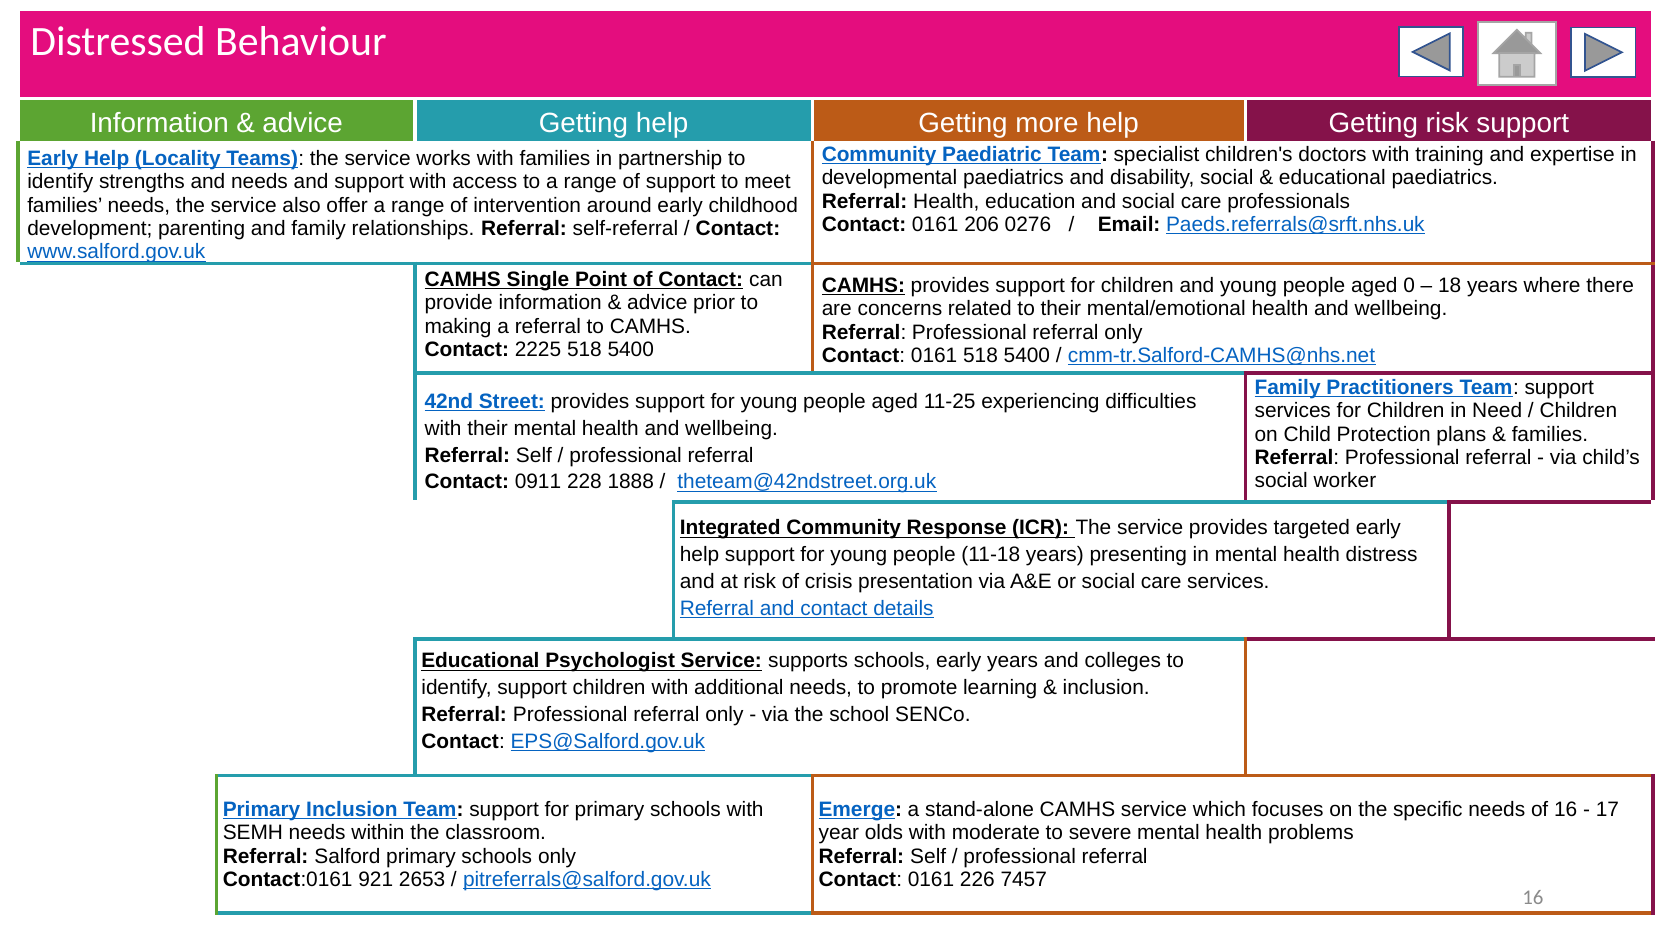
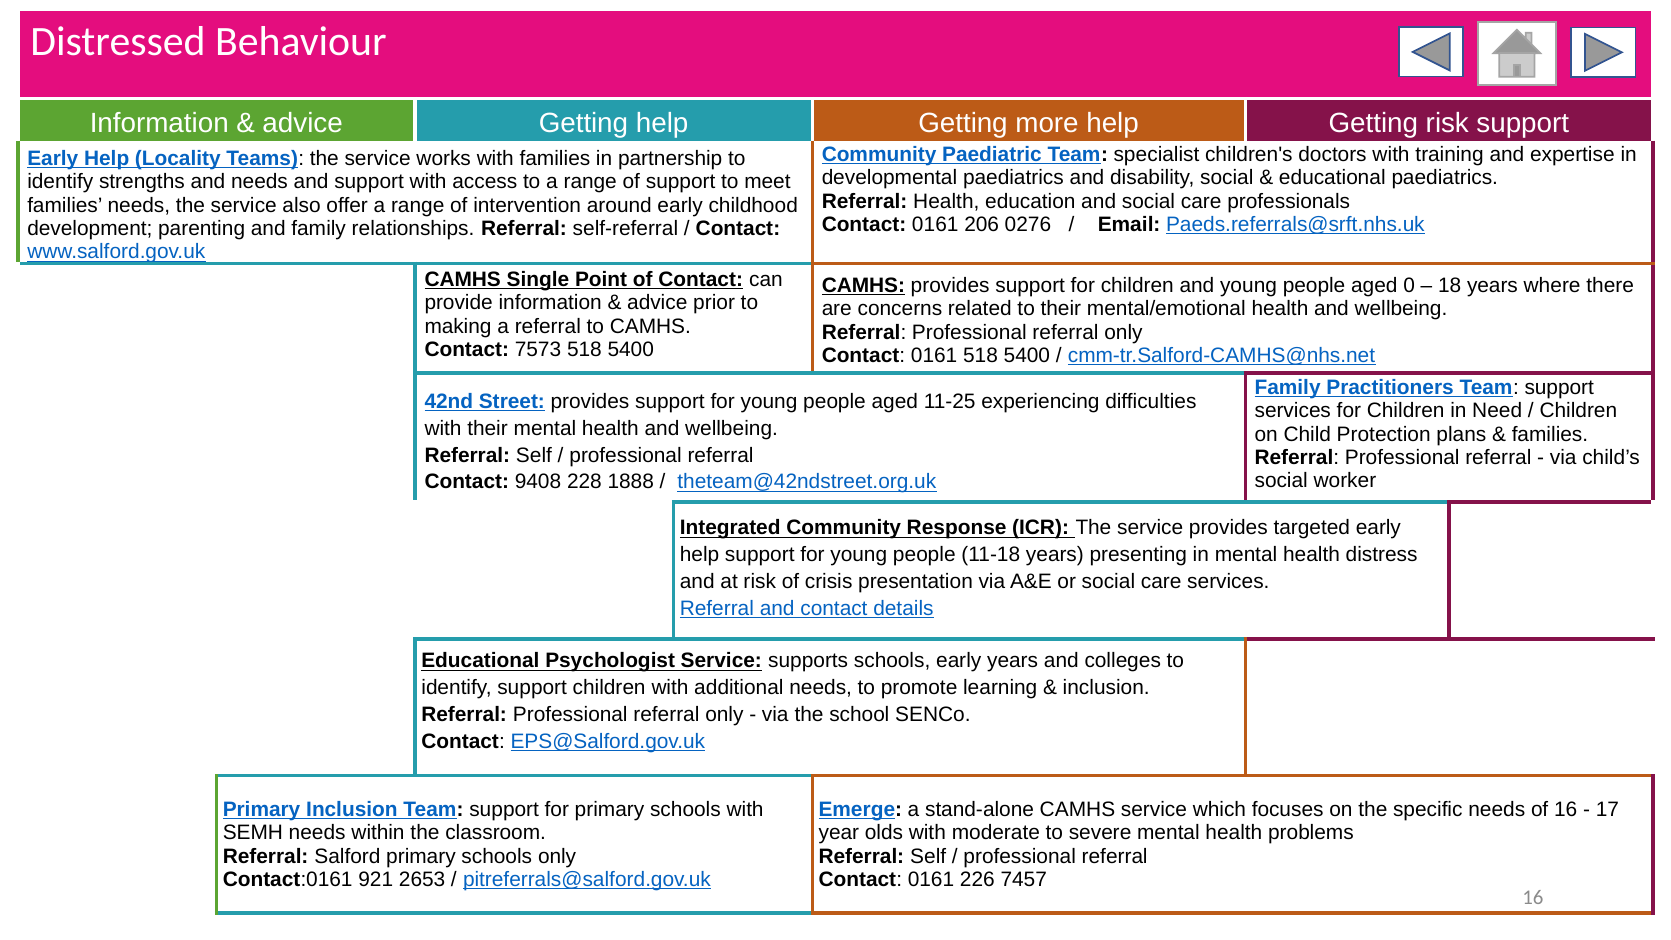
2225: 2225 -> 7573 (538, 350)
0911: 0911 -> 9408 (538, 482)
